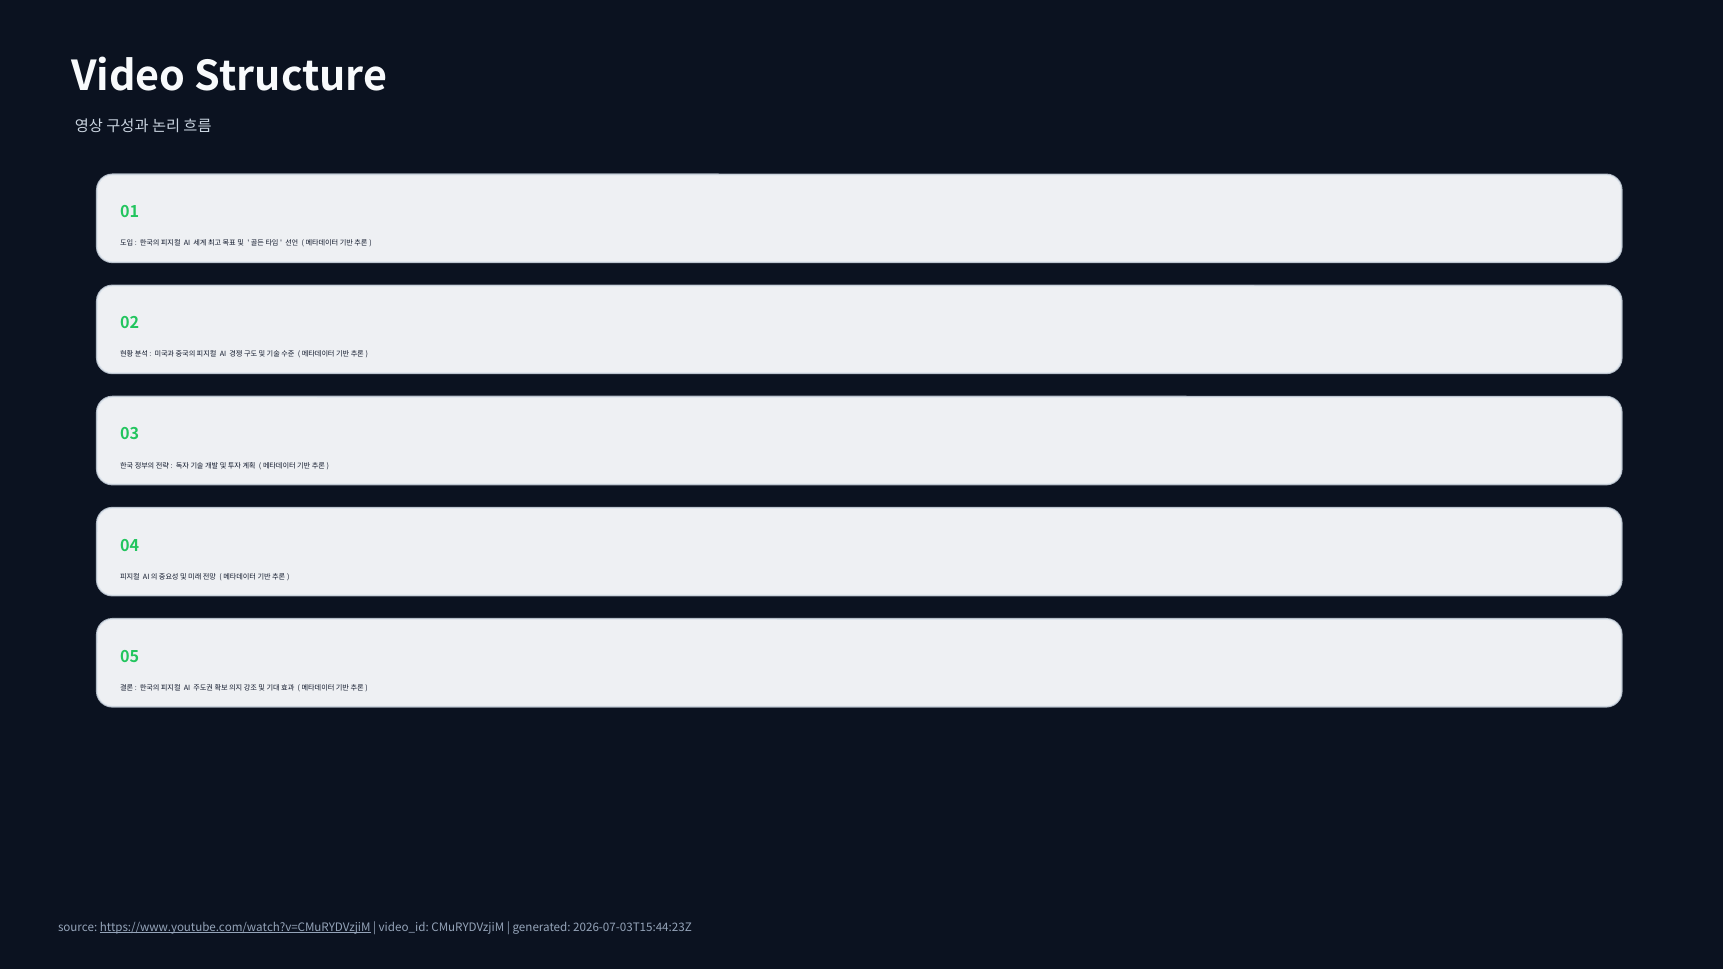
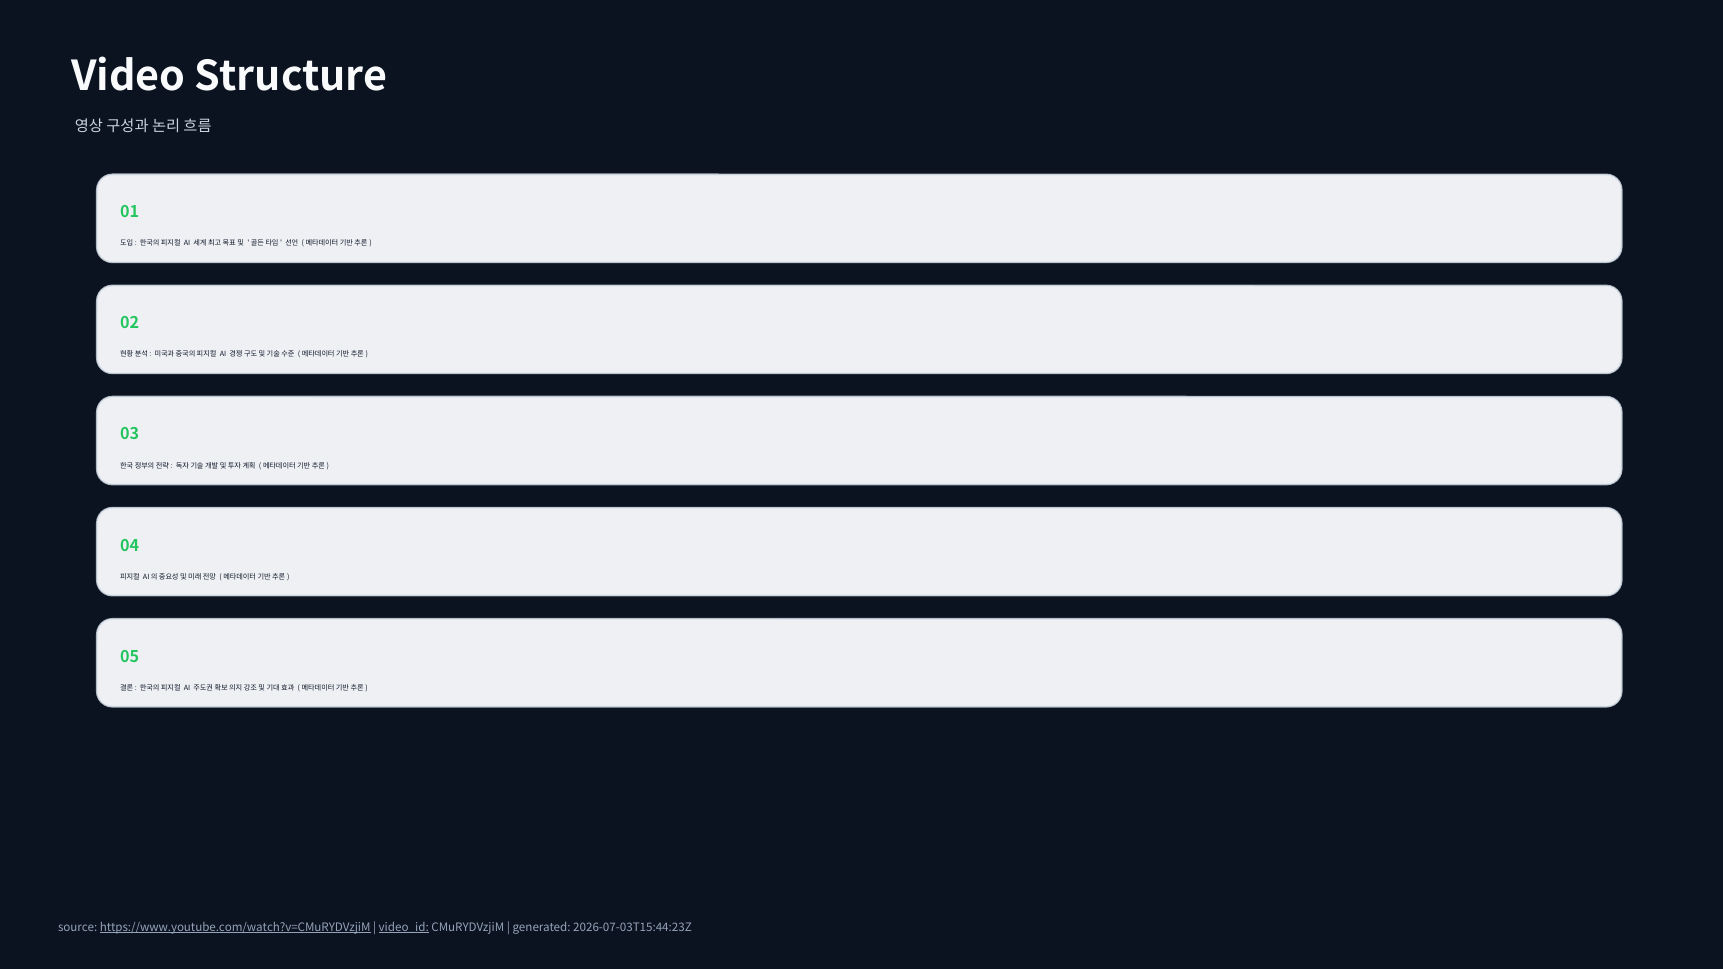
video_id underline: none -> present (404, 928)
